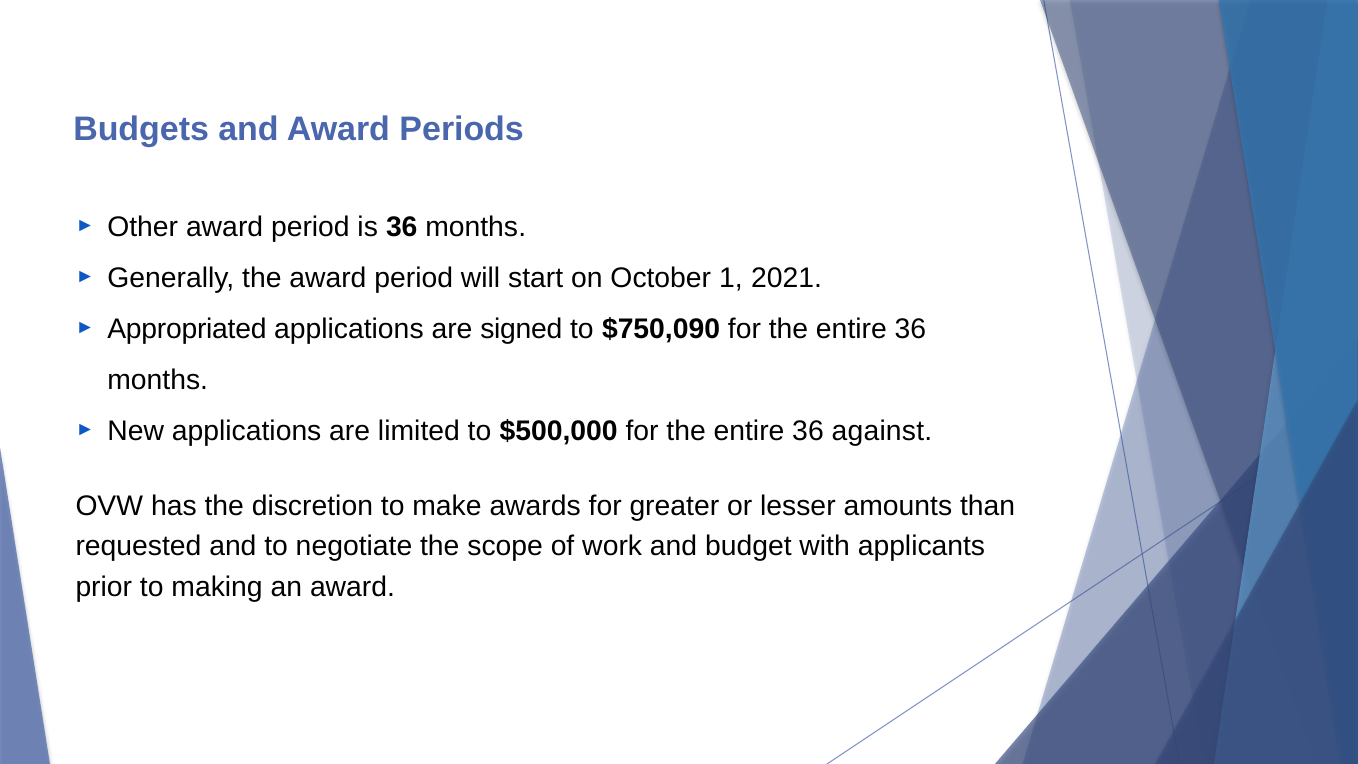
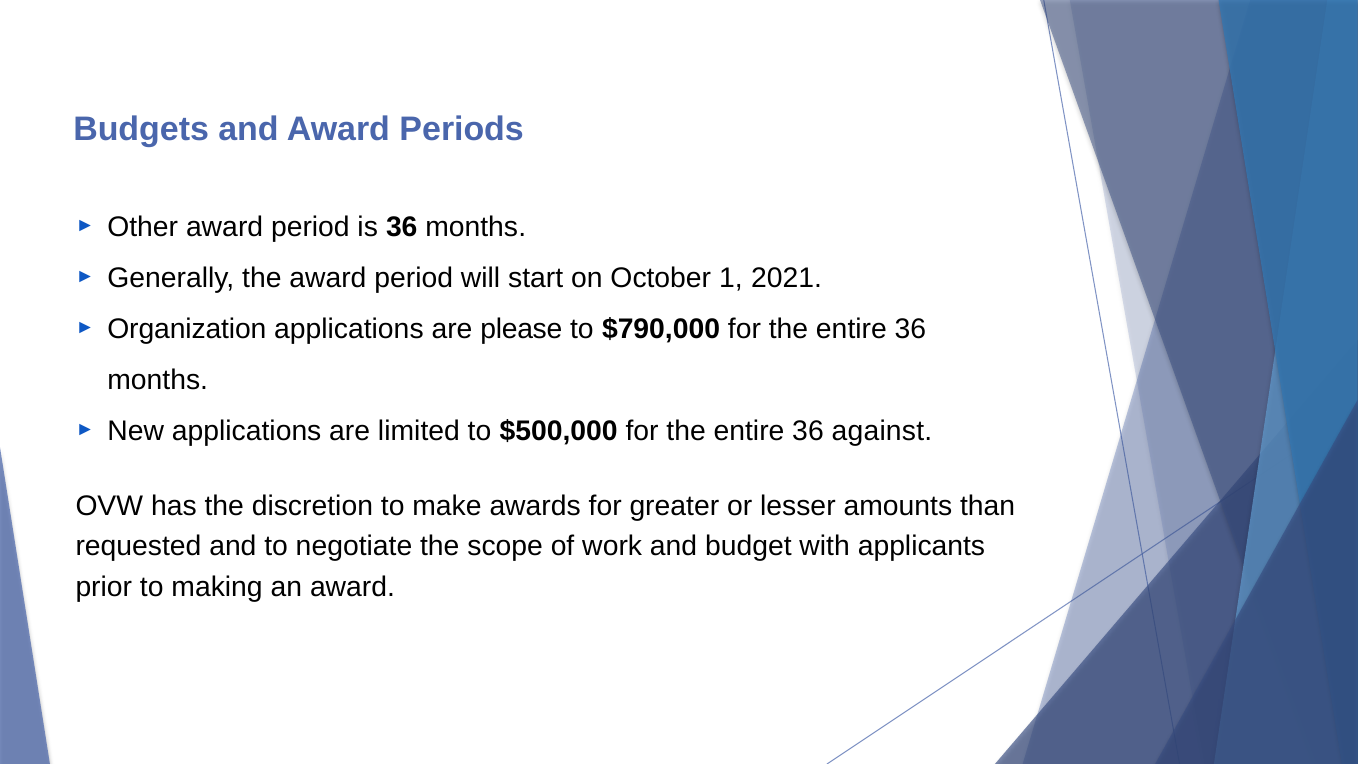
Appropriated: Appropriated -> Organization (187, 329)
signed: signed -> please (521, 329)
$750,090: $750,090 -> $790,000 (661, 329)
